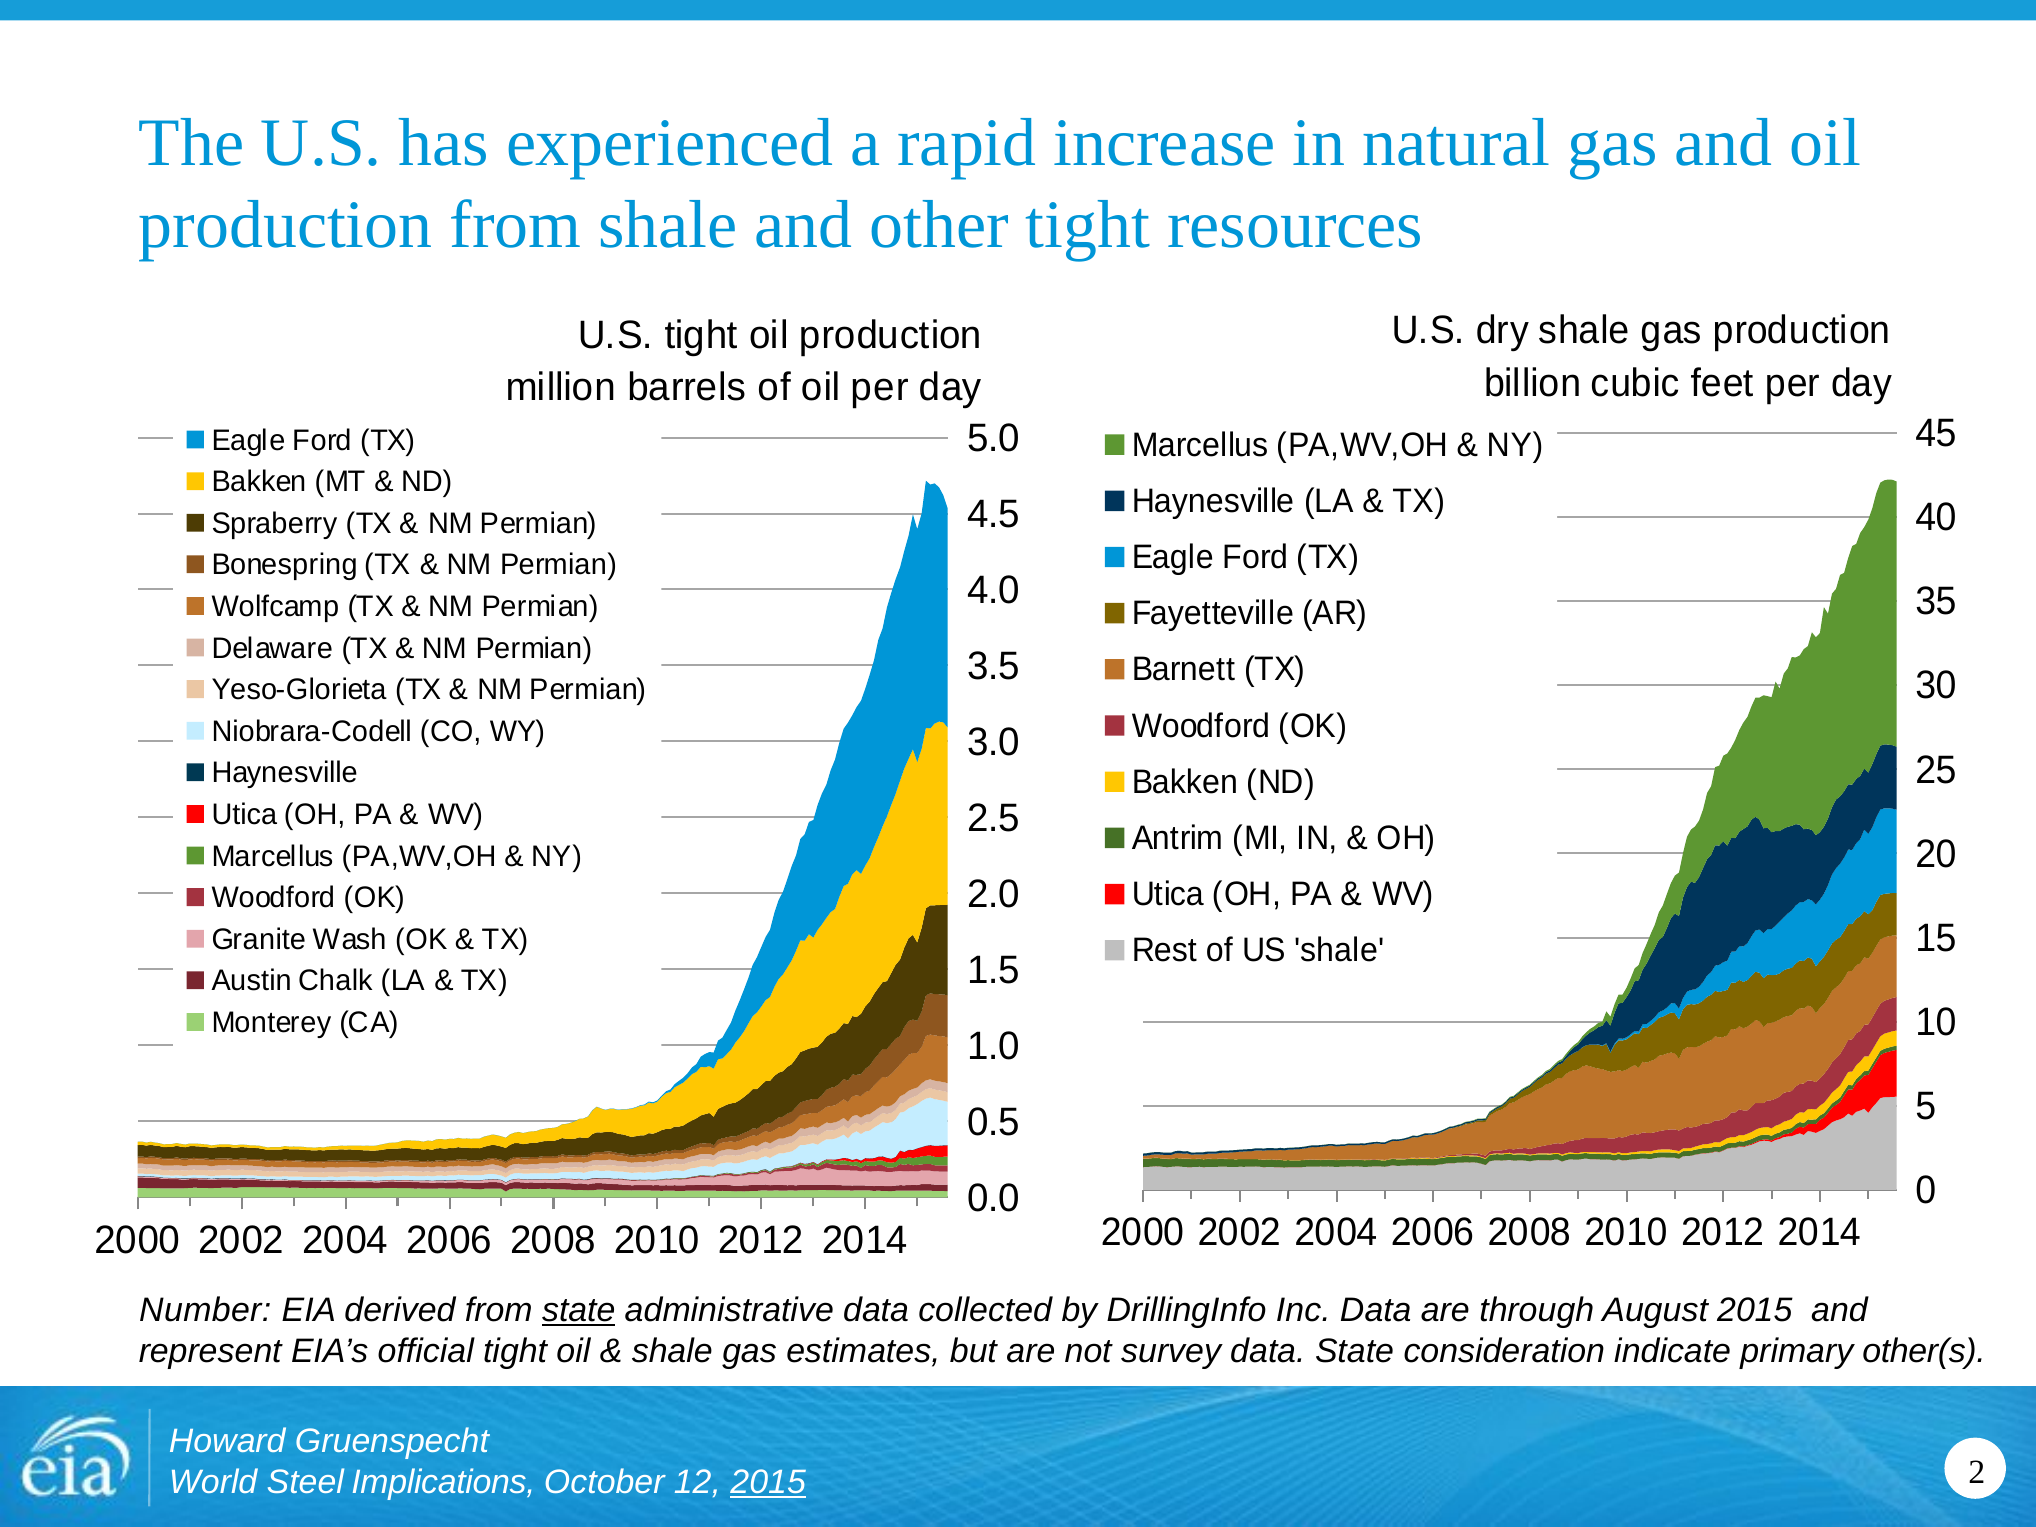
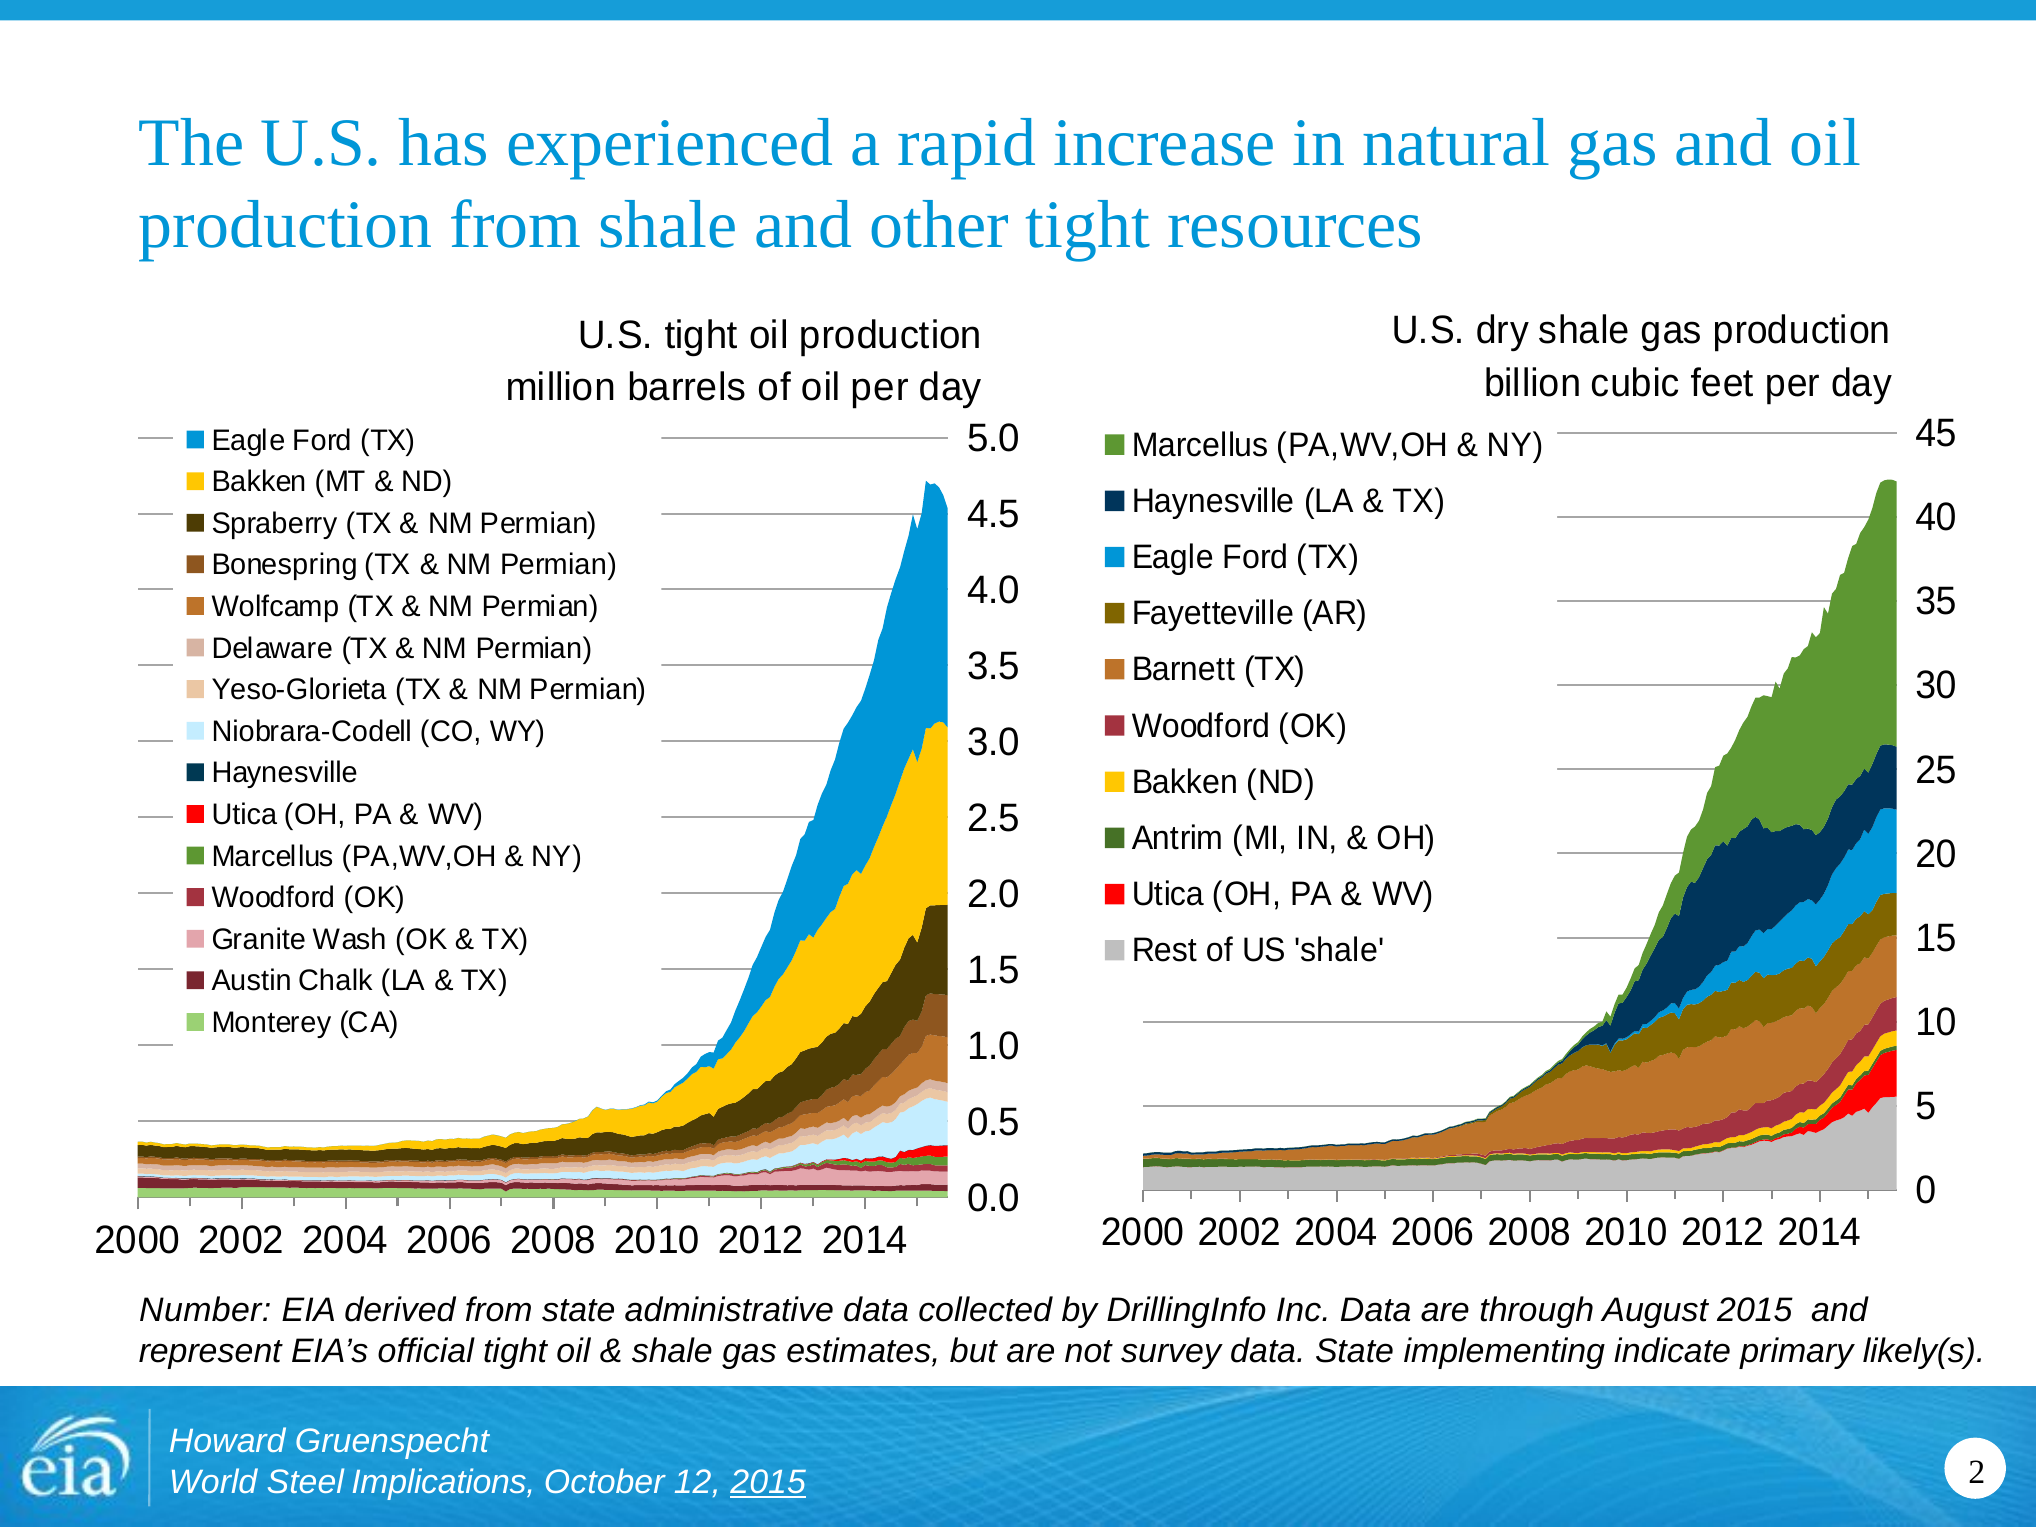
state underline: present -> none (579, 1310)
consideration: consideration -> implementing (1504, 1351)
other(s: other(s -> likely(s (1924, 1351)
